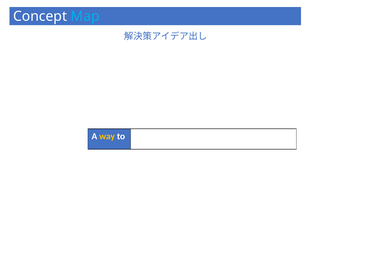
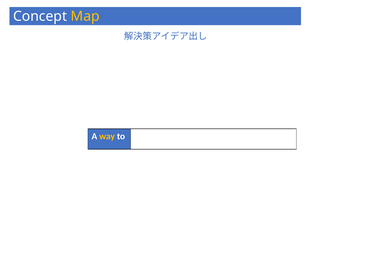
Map colour: light blue -> yellow (85, 16)
